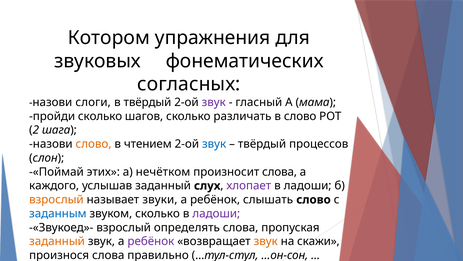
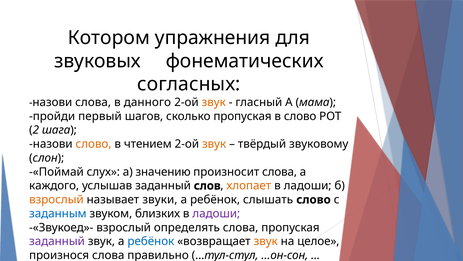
назови слоги: слоги -> слова (93, 102)
в твёрдый: твёрдый -> данного (147, 102)
звук colour: purple -> orange (214, 102)
пройди сколько: сколько -> первый (100, 116)
сколько различать: различать -> пропуская (243, 116)
звук colour: blue -> orange (214, 144)
процессов: процессов -> звуковому (319, 144)
этих: этих -> слух (103, 171)
нечётком: нечётком -> значению (163, 171)
слух: слух -> слов (207, 185)
хлопает colour: purple -> orange (249, 185)
звуком сколько: сколько -> близких (158, 213)
заданный colour: orange -> purple (57, 241)
ребёнок colour: purple -> blue (151, 241)
скажи: скажи -> целое (318, 241)
